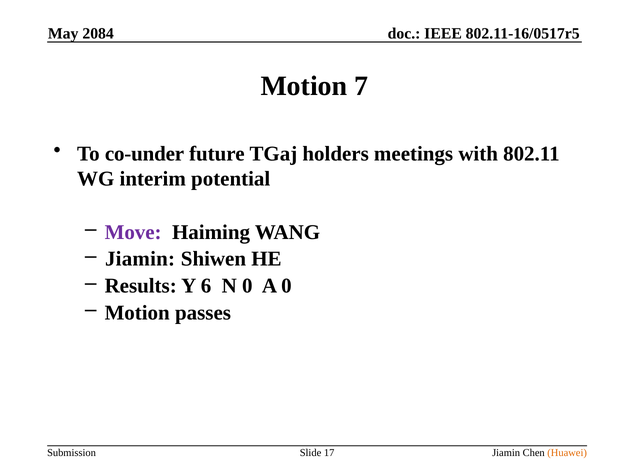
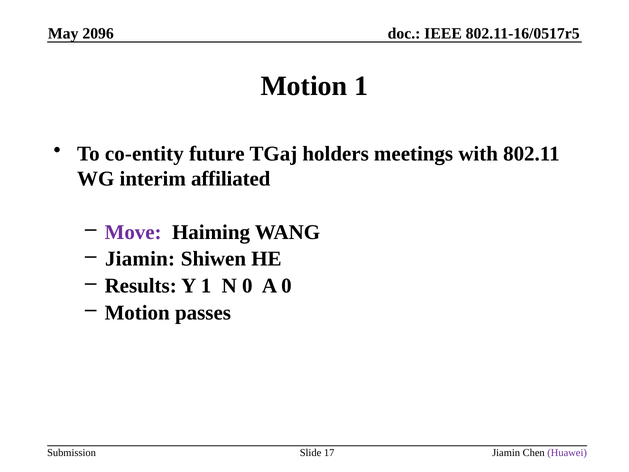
2084: 2084 -> 2096 (98, 34)
Motion 7: 7 -> 1 (361, 86)
co-under: co-under -> co-entity (144, 153)
potential: potential -> affiliated (231, 179)
Y 6: 6 -> 1 (206, 286)
Huawei colour: orange -> purple (567, 453)
